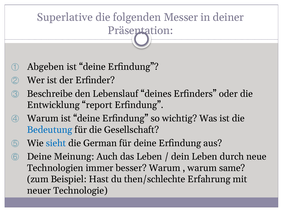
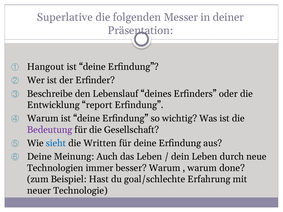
Abgeben: Abgeben -> Hangout (46, 67)
Bedeutung colour: blue -> purple (50, 130)
German: German -> Written (100, 143)
same: same -> done (232, 168)
then/schlechte: then/schlechte -> goal/schlechte (155, 179)
